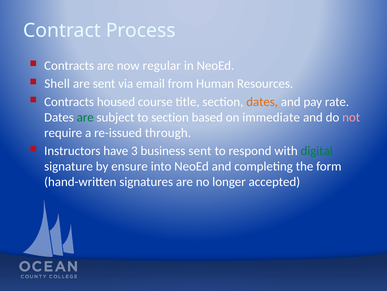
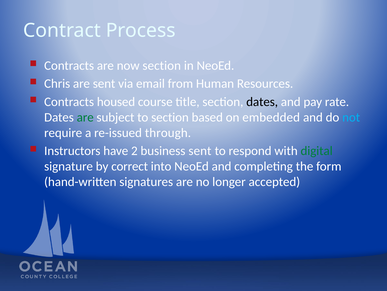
now regular: regular -> section (162, 65)
Shell: Shell -> Chris (57, 83)
dates colour: orange -> black (262, 102)
immediate: immediate -> embedded (271, 117)
not colour: pink -> light blue (351, 117)
3: 3 -> 2 (134, 151)
ensure: ensure -> correct (130, 166)
